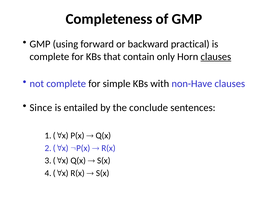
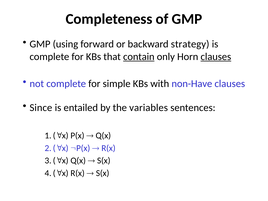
practical: practical -> strategy (190, 44)
contain underline: none -> present (139, 57)
conclude: conclude -> variables (149, 108)
